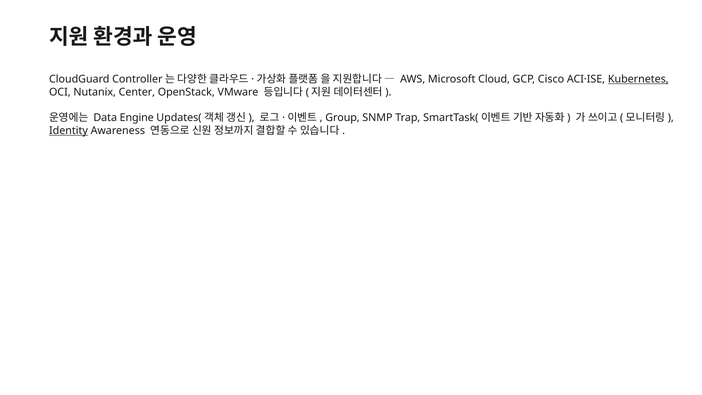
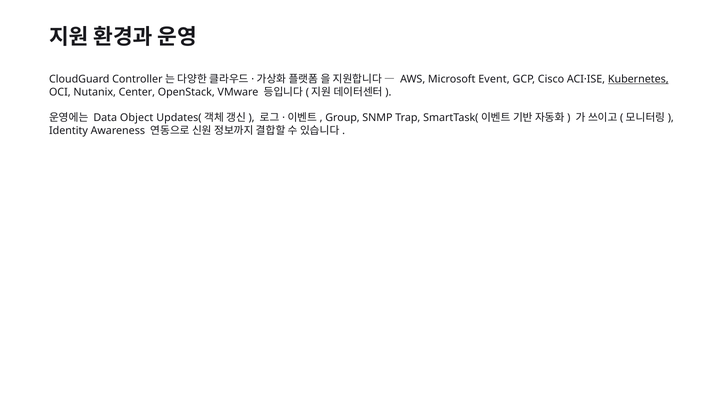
Cloud: Cloud -> Event (494, 79)
Engine: Engine -> Object (137, 118)
Identity underline: present -> none (68, 131)
